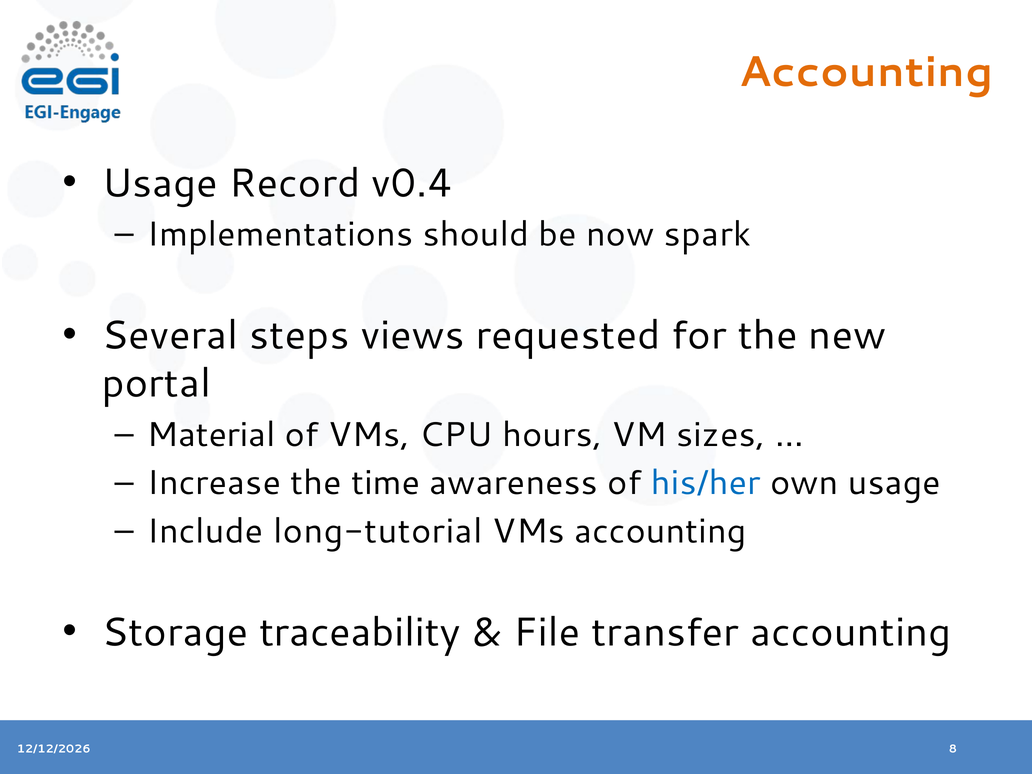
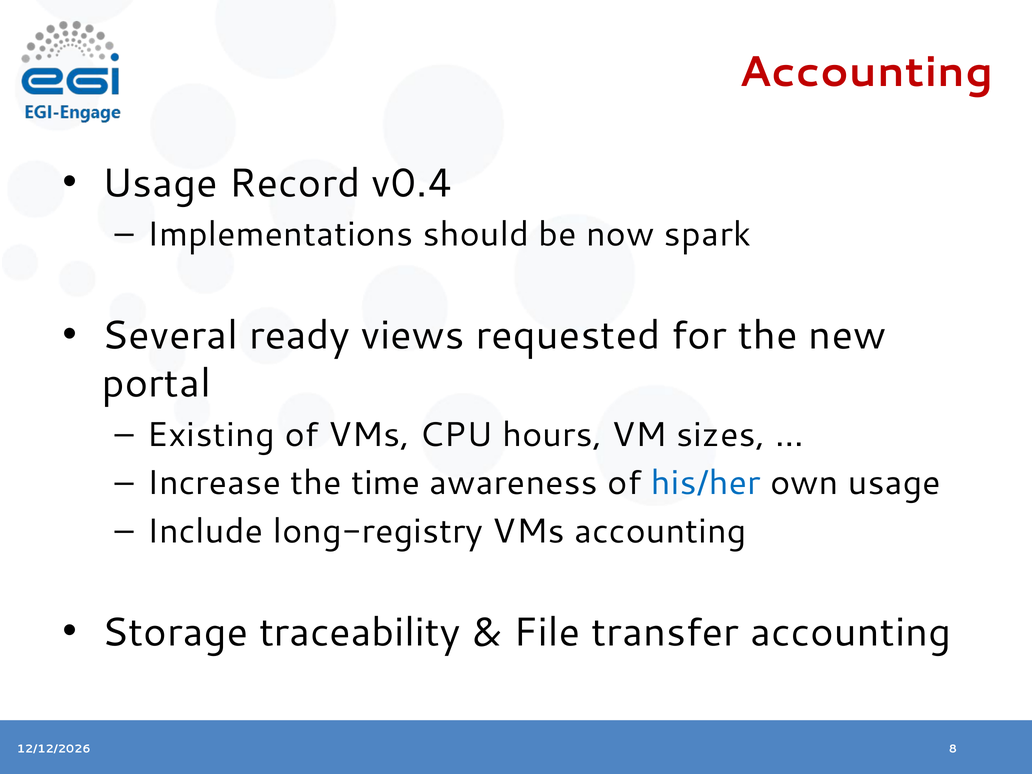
Accounting colour: orange -> red (866, 72)
steps: steps -> ready (300, 336)
Material: Material -> Existing (211, 435)
long-tutorial: long-tutorial -> long-registry (378, 531)
